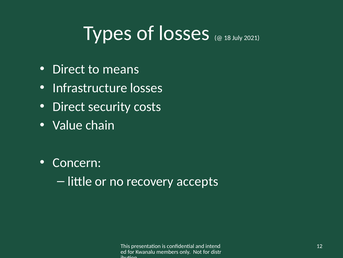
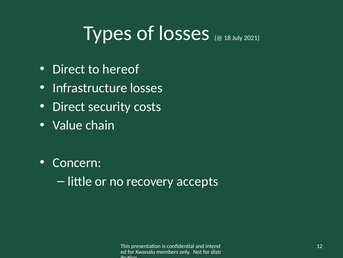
means: means -> hereof (121, 69)
